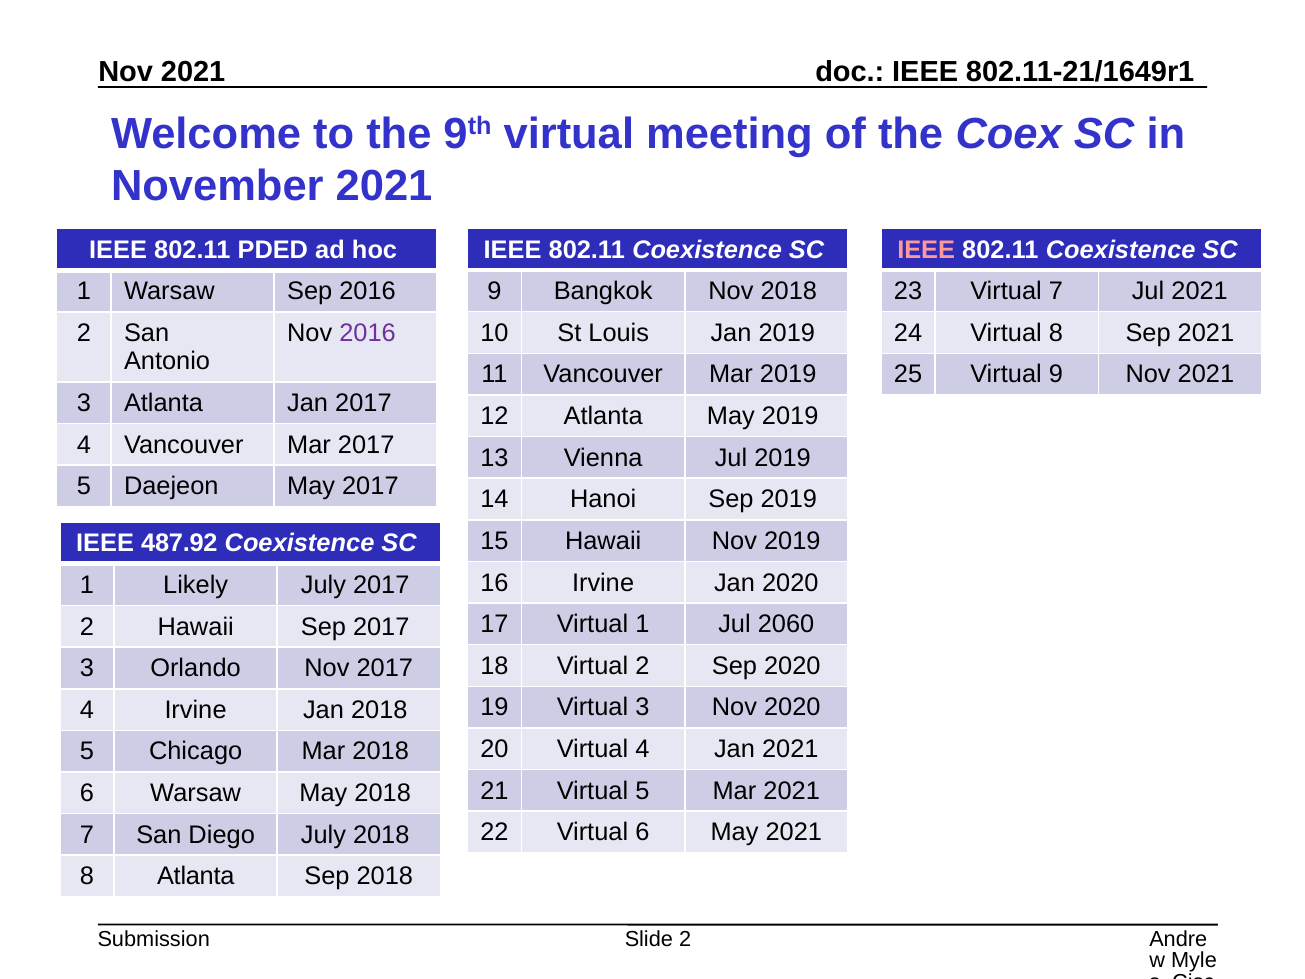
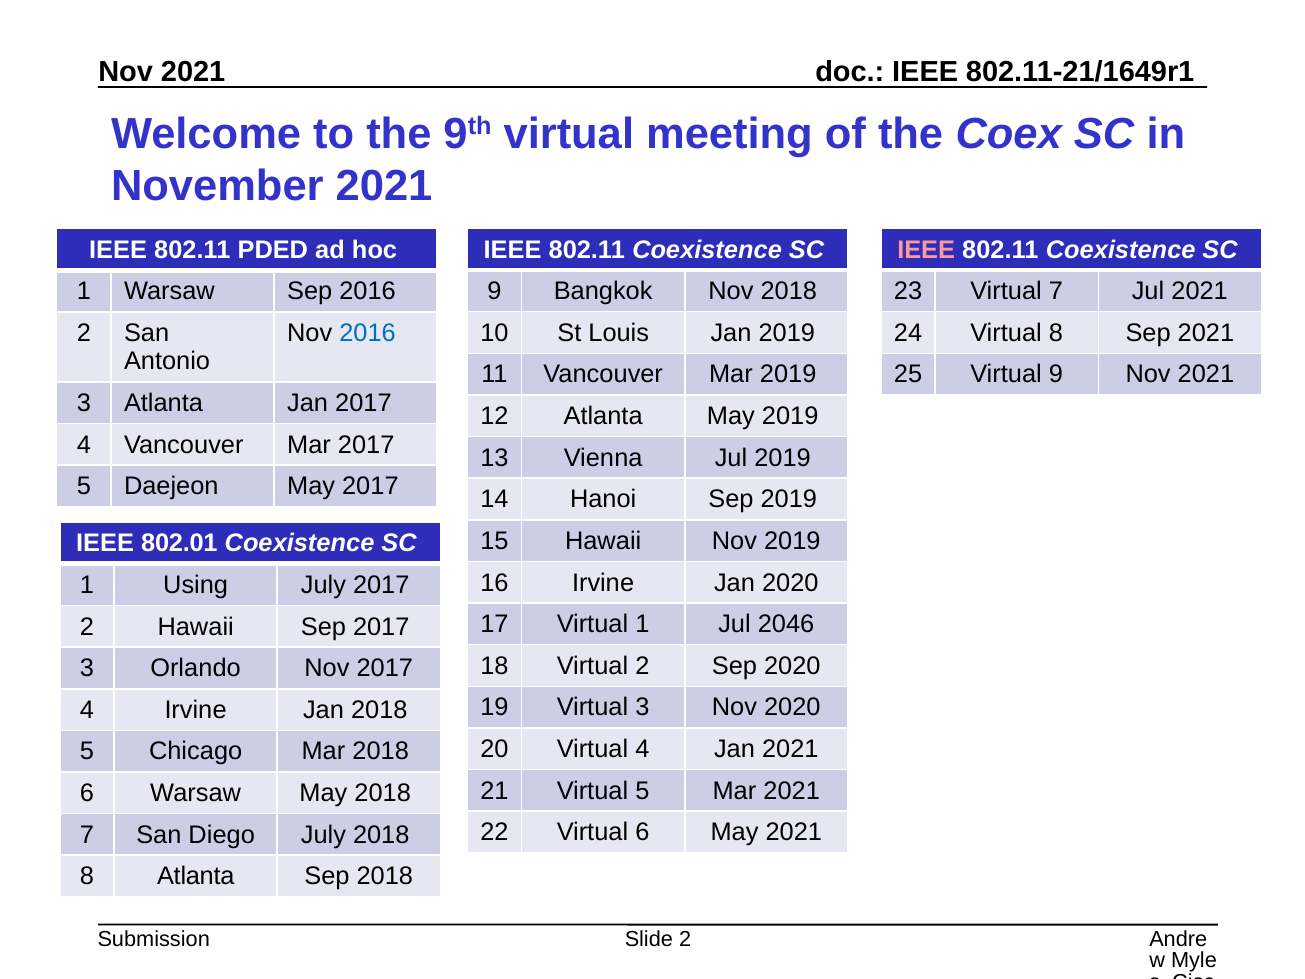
2016 colour: purple -> blue (368, 333)
487.92: 487.92 -> 802.01 (179, 543)
Likely: Likely -> Using (196, 585)
2060: 2060 -> 2046 (786, 624)
